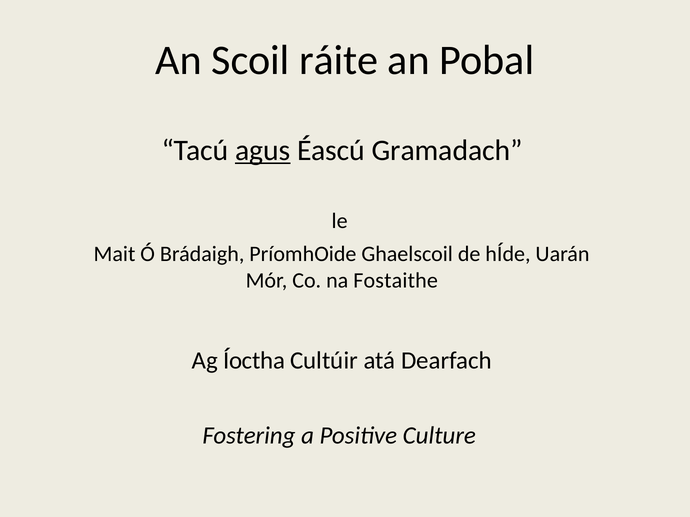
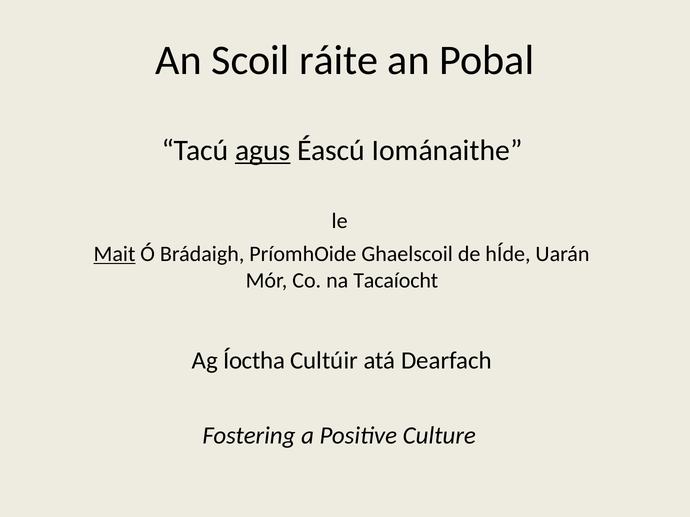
Gramadach: Gramadach -> Iománaithe (447, 151)
Mait underline: none -> present (115, 254)
Fostaithe: Fostaithe -> Tacaíocht (396, 281)
